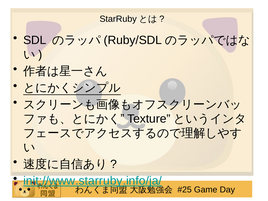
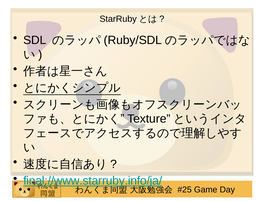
init://www.starruby.info/ja/: init://www.starruby.info/ja/ -> final://www.starruby.info/ja/ (93, 181)
